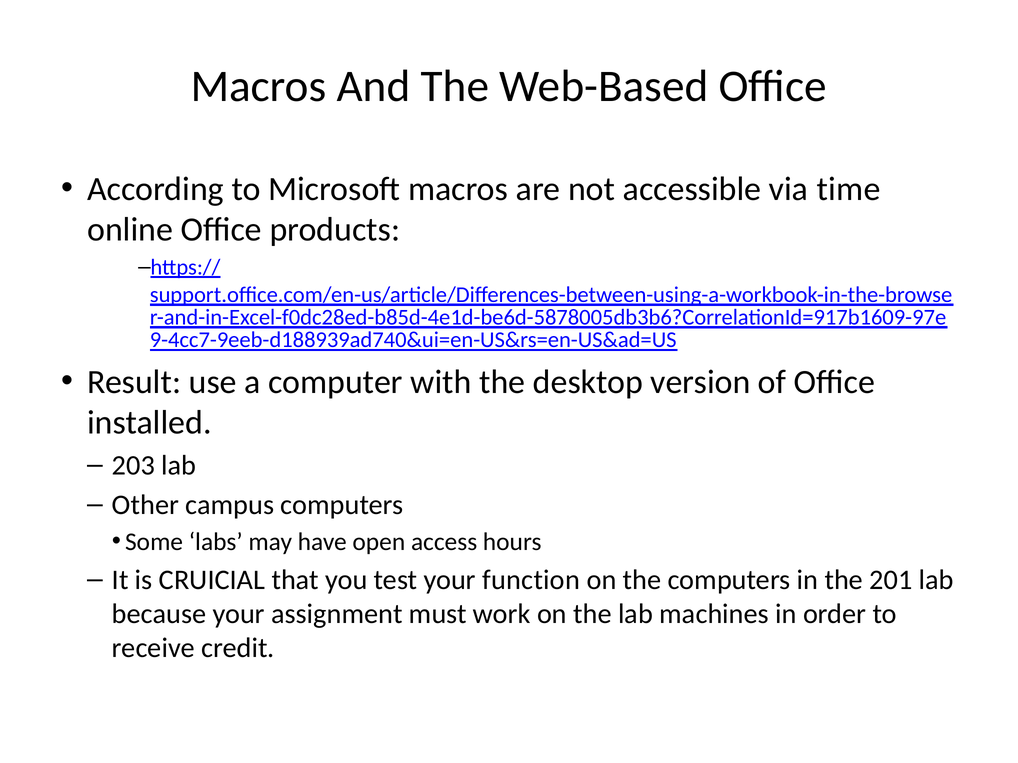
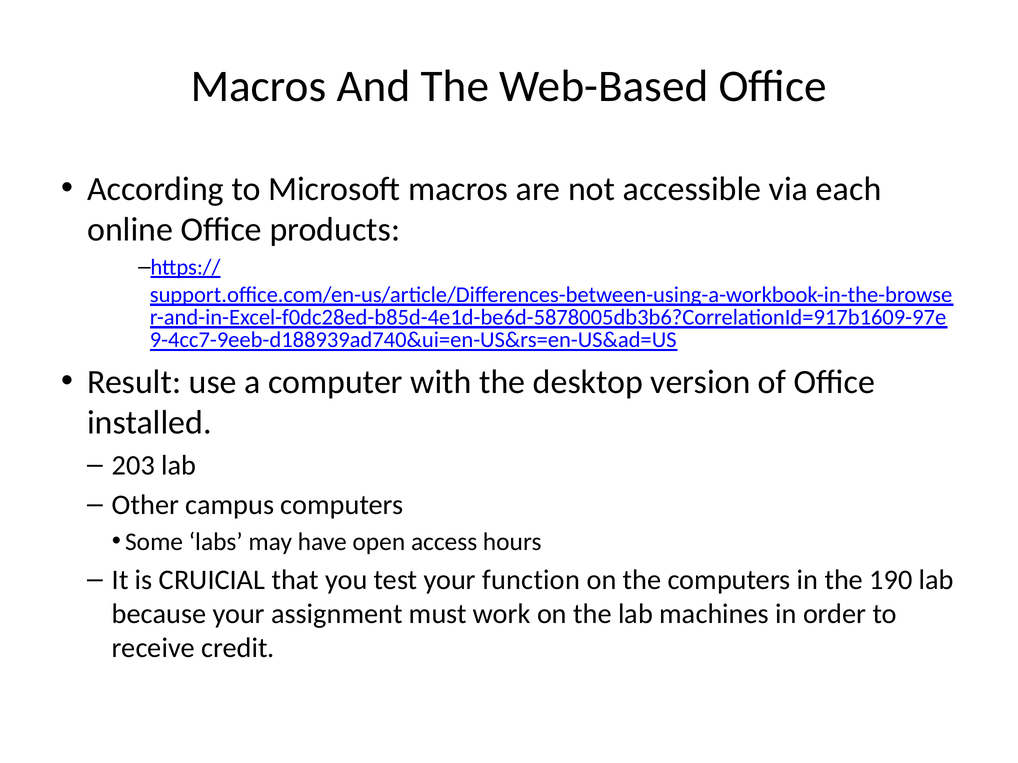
time: time -> each (849, 189)
201: 201 -> 190 (891, 580)
